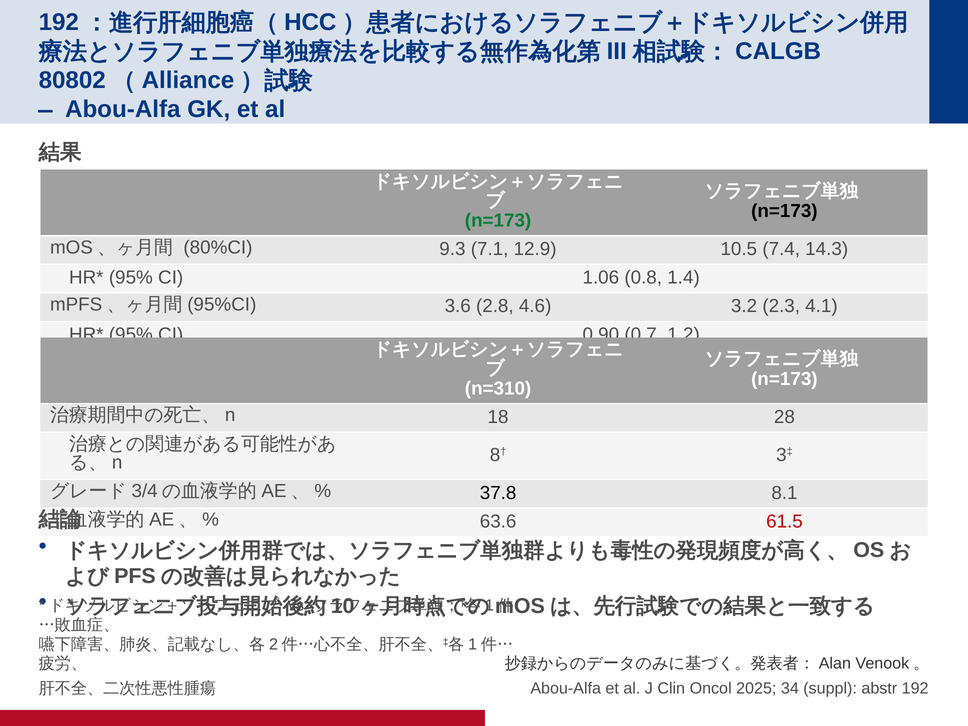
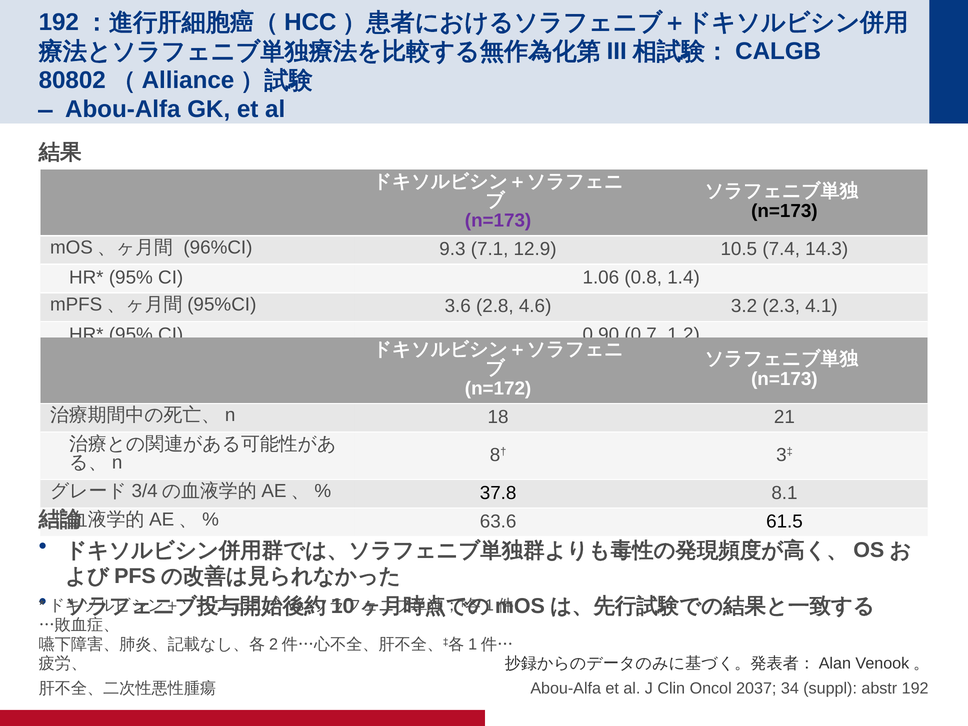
n=173 colour: green -> purple (498, 221)
80%CI: 80%CI -> 96%CI (218, 247)
n=310: n=310 -> n=172 (498, 388)
28: 28 -> 21 (784, 417)
61.5 colour: red -> black (784, 521)
2025: 2025 -> 2037 (756, 688)
